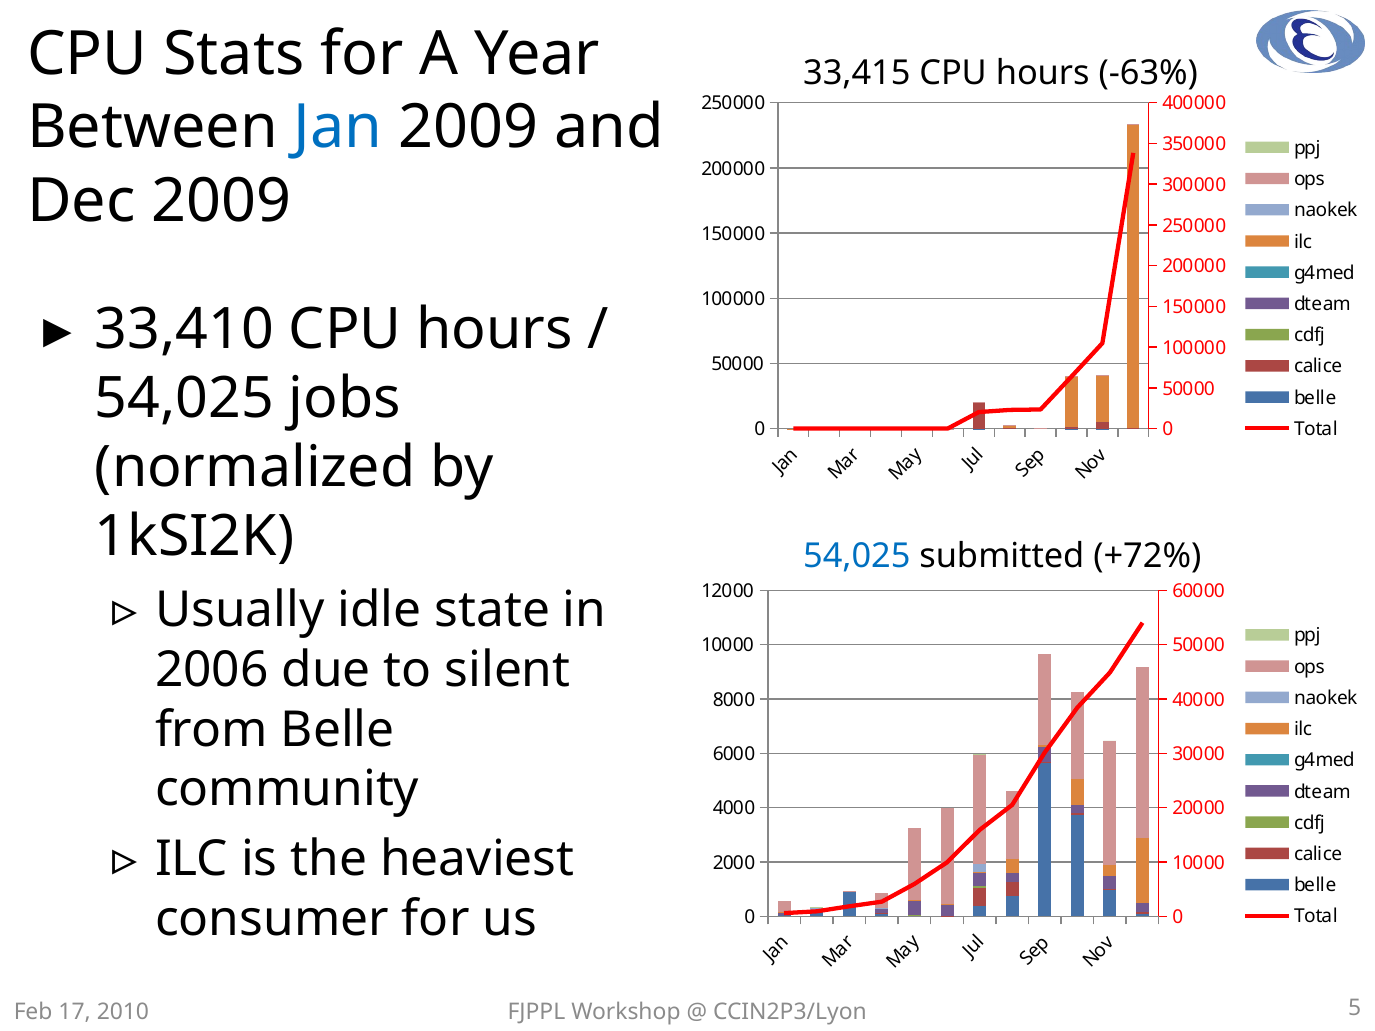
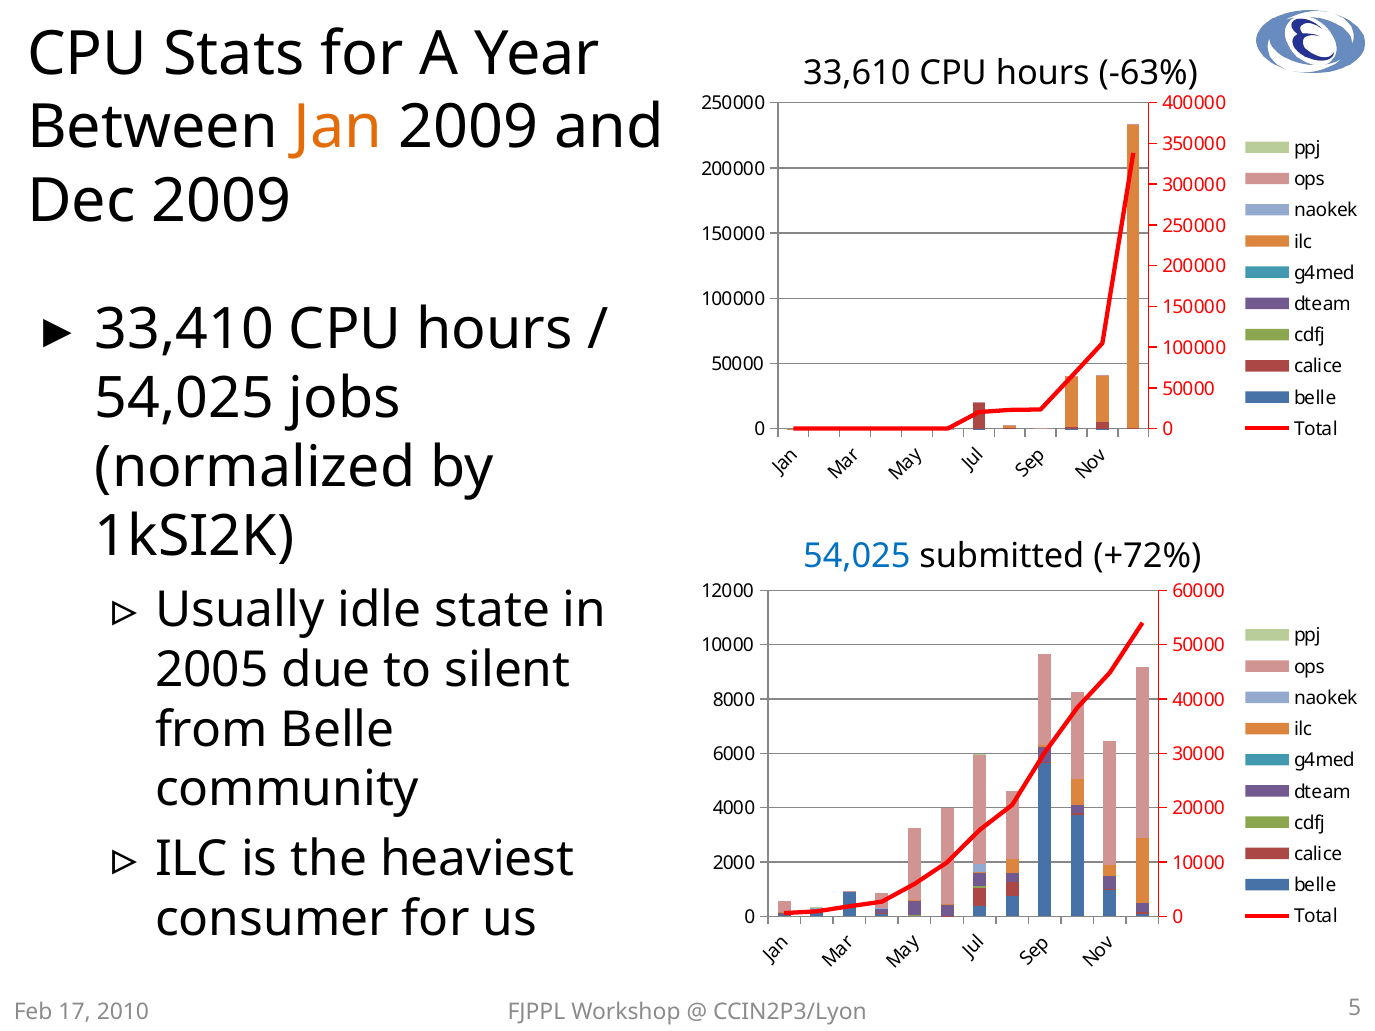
33,415: 33,415 -> 33,610 (857, 73)
Jan colour: blue -> orange (338, 128)
2006: 2006 -> 2005 (212, 670)
